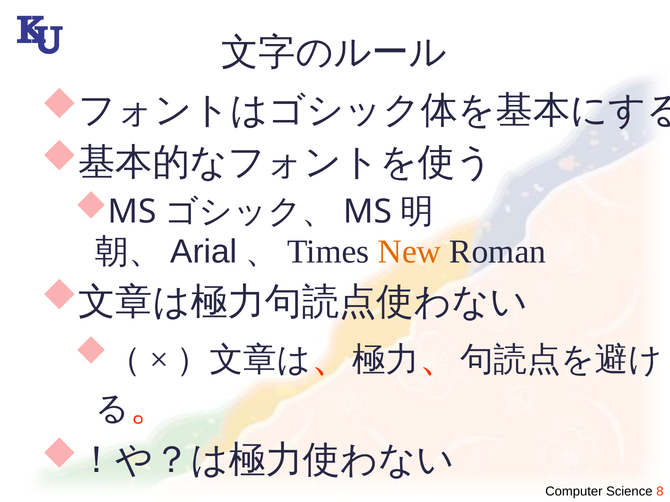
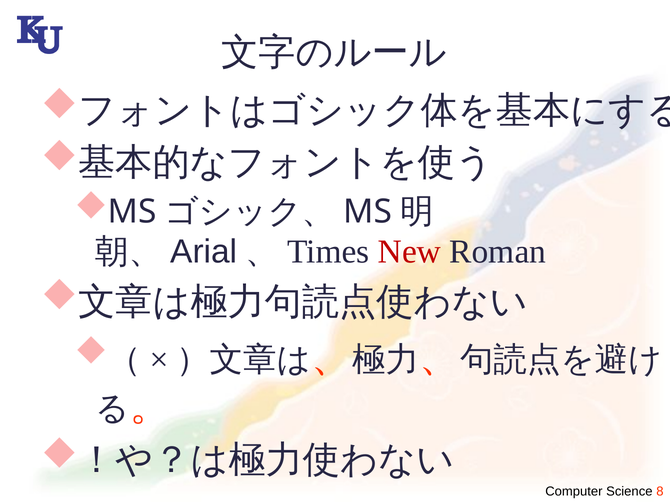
New colour: orange -> red (409, 252)
